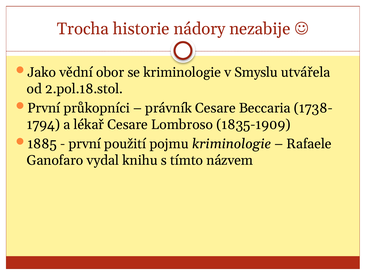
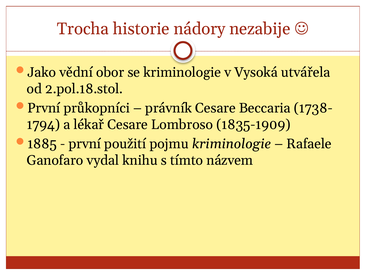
Smyslu: Smyslu -> Vysoká (256, 72)
